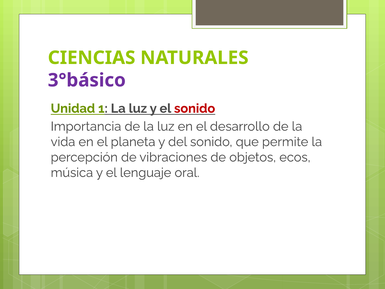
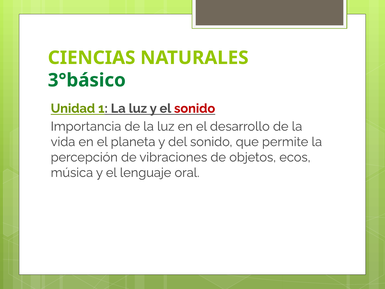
3°básico colour: purple -> green (87, 80)
